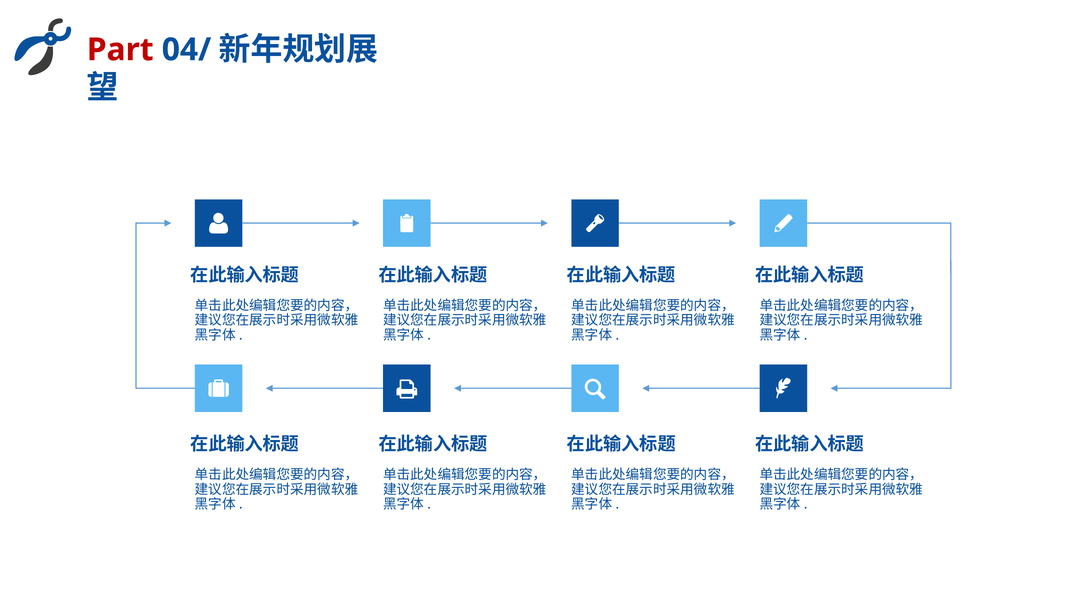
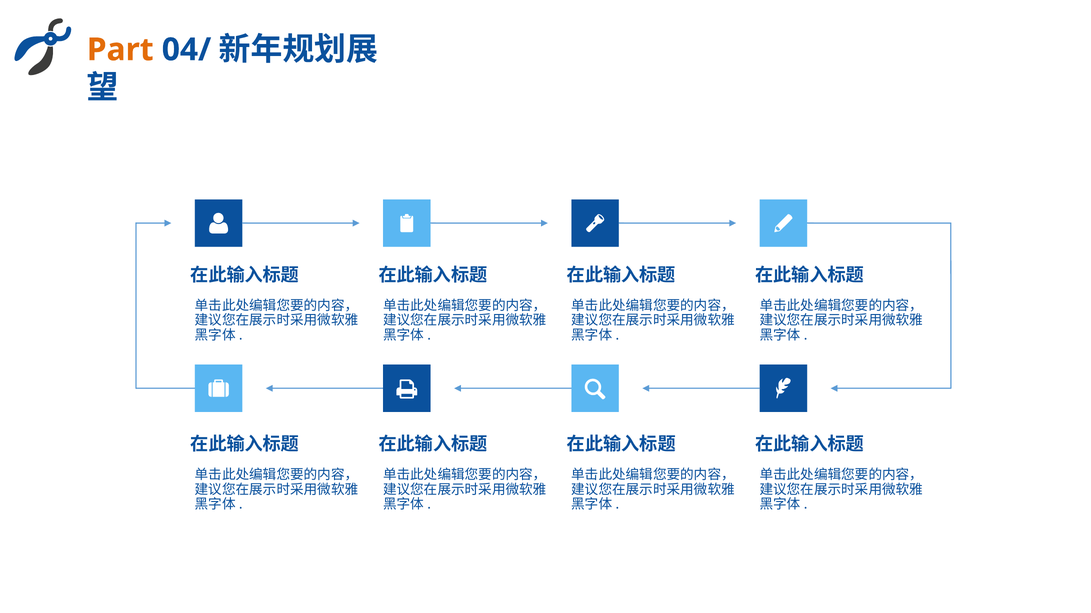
Part colour: red -> orange (120, 50)
